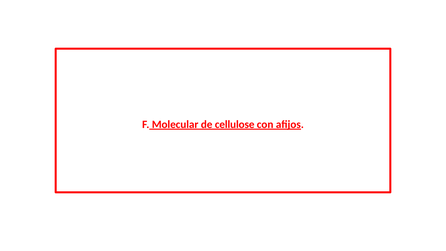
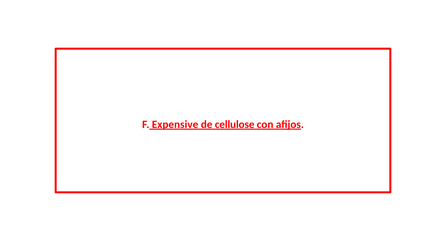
Molecular: Molecular -> Expensive (175, 124)
